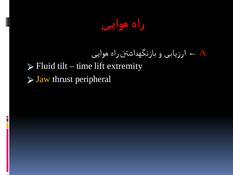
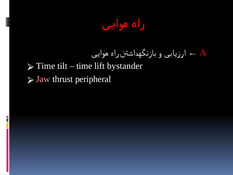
Fluid: Fluid -> Time (46, 66)
extremity: extremity -> bystander (125, 66)
Jaw colour: yellow -> pink (43, 79)
